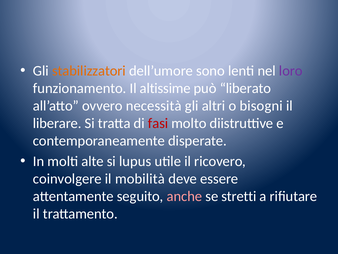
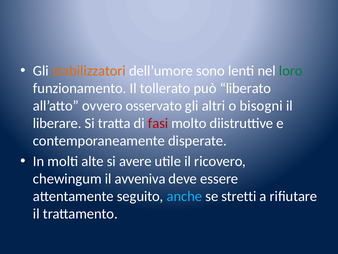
loro colour: purple -> green (291, 71)
altissime: altissime -> tollerato (165, 88)
necessità: necessità -> osservato (154, 106)
lupus: lupus -> avere (135, 161)
coinvolgere: coinvolgere -> chewingum (67, 178)
mobilità: mobilità -> avveniva (140, 178)
anche colour: pink -> light blue (184, 196)
